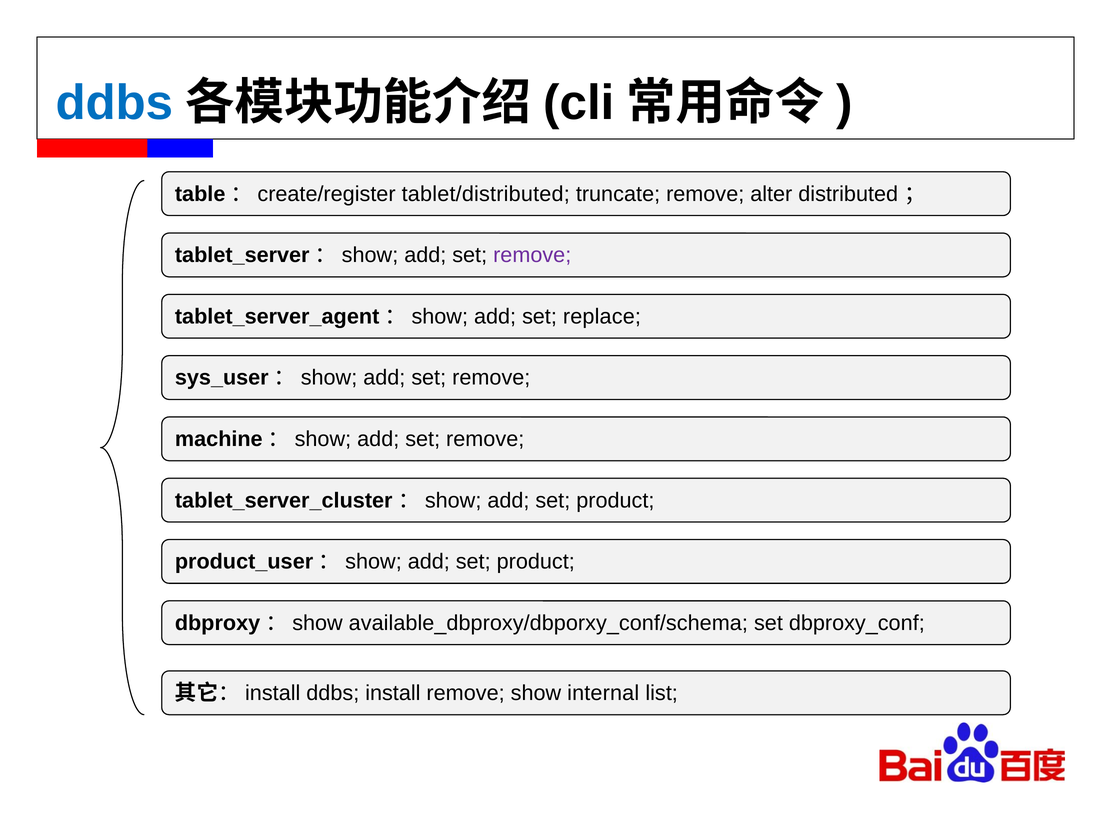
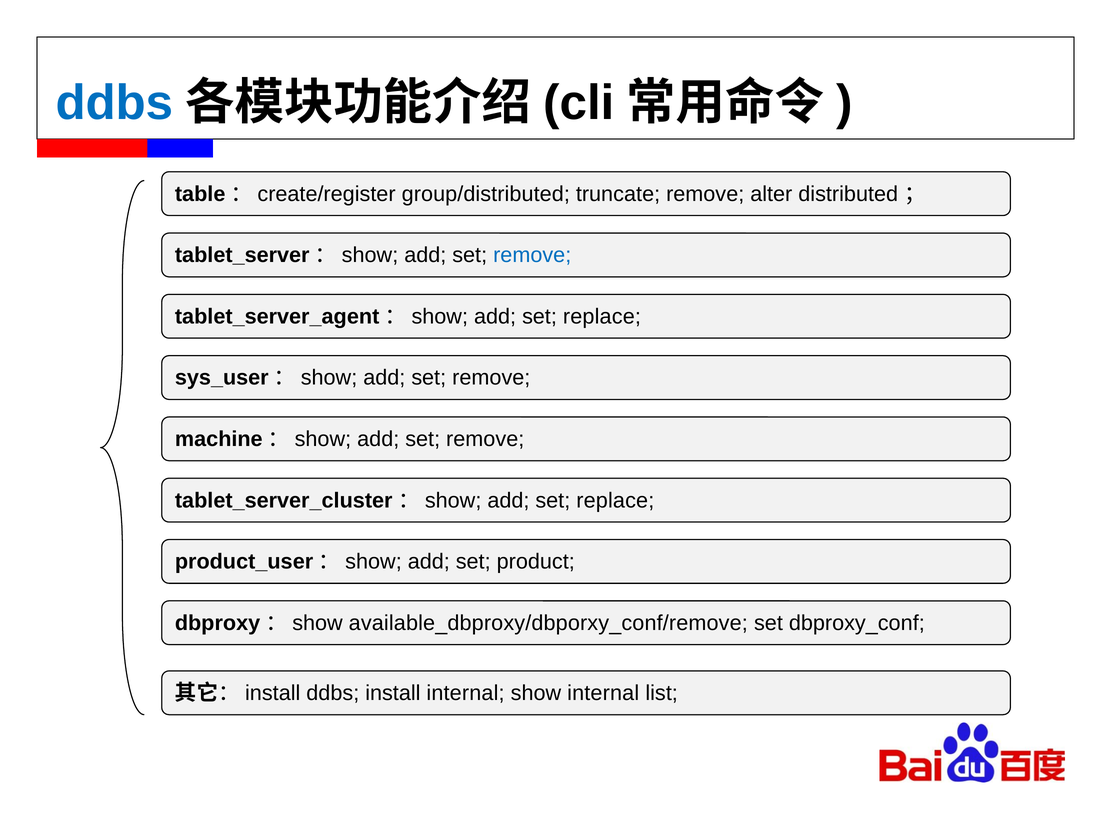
tablet/distributed: tablet/distributed -> group/distributed (486, 194)
remove colour: purple -> blue (532, 255)
product: product -> replace (615, 500)
available_dbproxy/dbporxy_conf/schema: available_dbproxy/dbporxy_conf/schema -> available_dbproxy/dbporxy_conf/remove (548, 622)
install remove: remove -> internal (466, 692)
